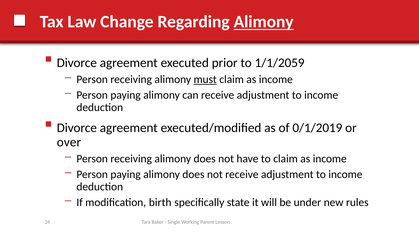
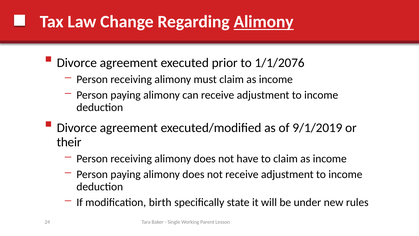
1/1/2059: 1/1/2059 -> 1/1/2076 (280, 63)
must underline: present -> none (205, 79)
0/1/2019: 0/1/2019 -> 9/1/2019 (317, 128)
over: over -> their (69, 142)
